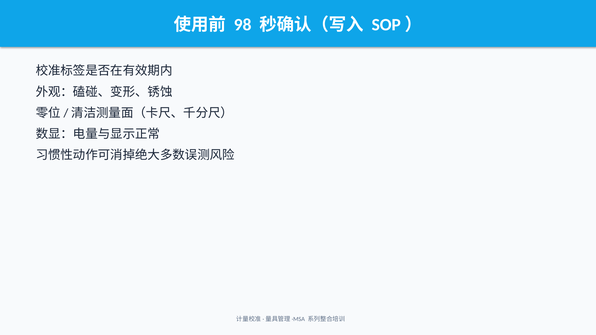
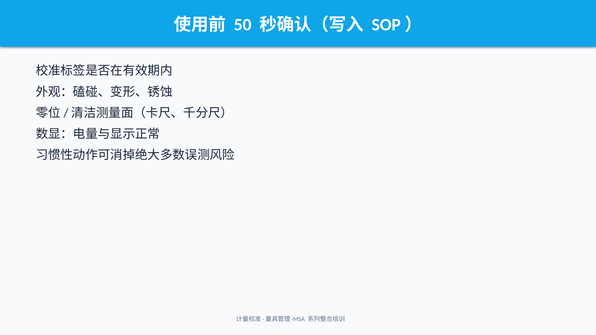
98: 98 -> 50 (243, 25)
